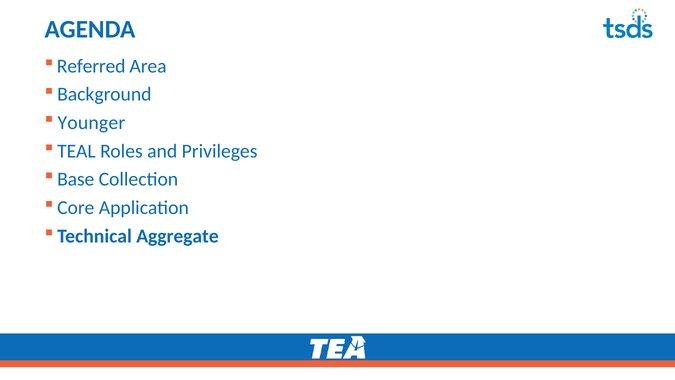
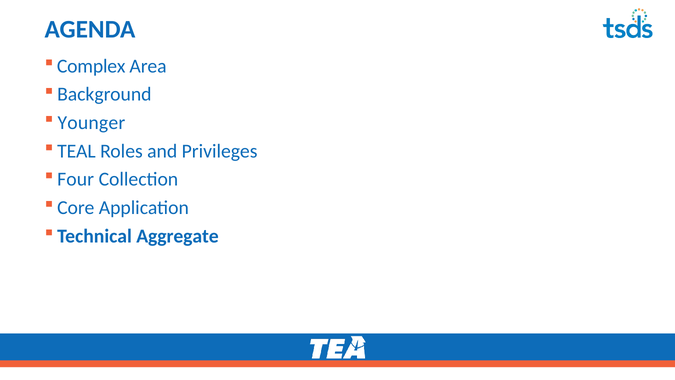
Referred: Referred -> Complex (91, 66)
Base: Base -> Four (76, 179)
